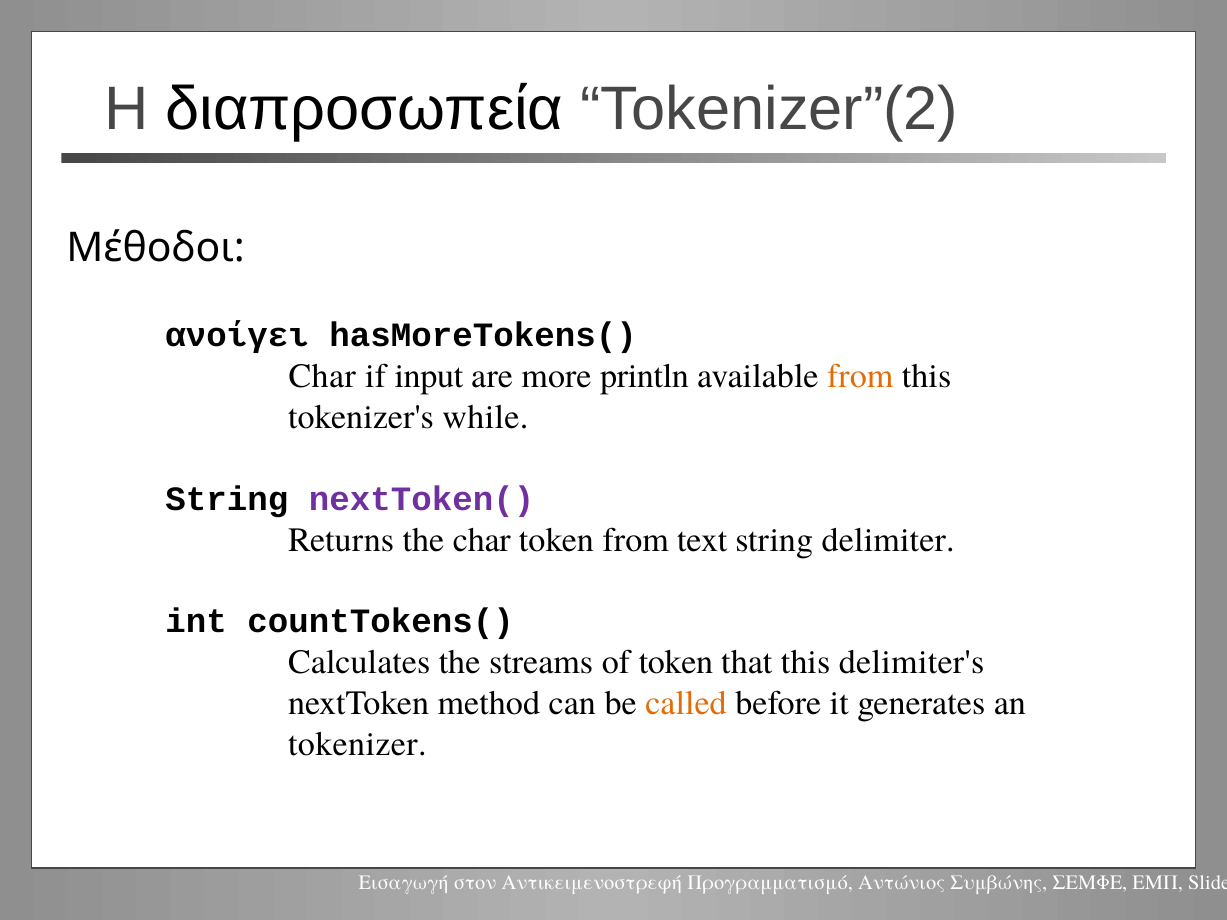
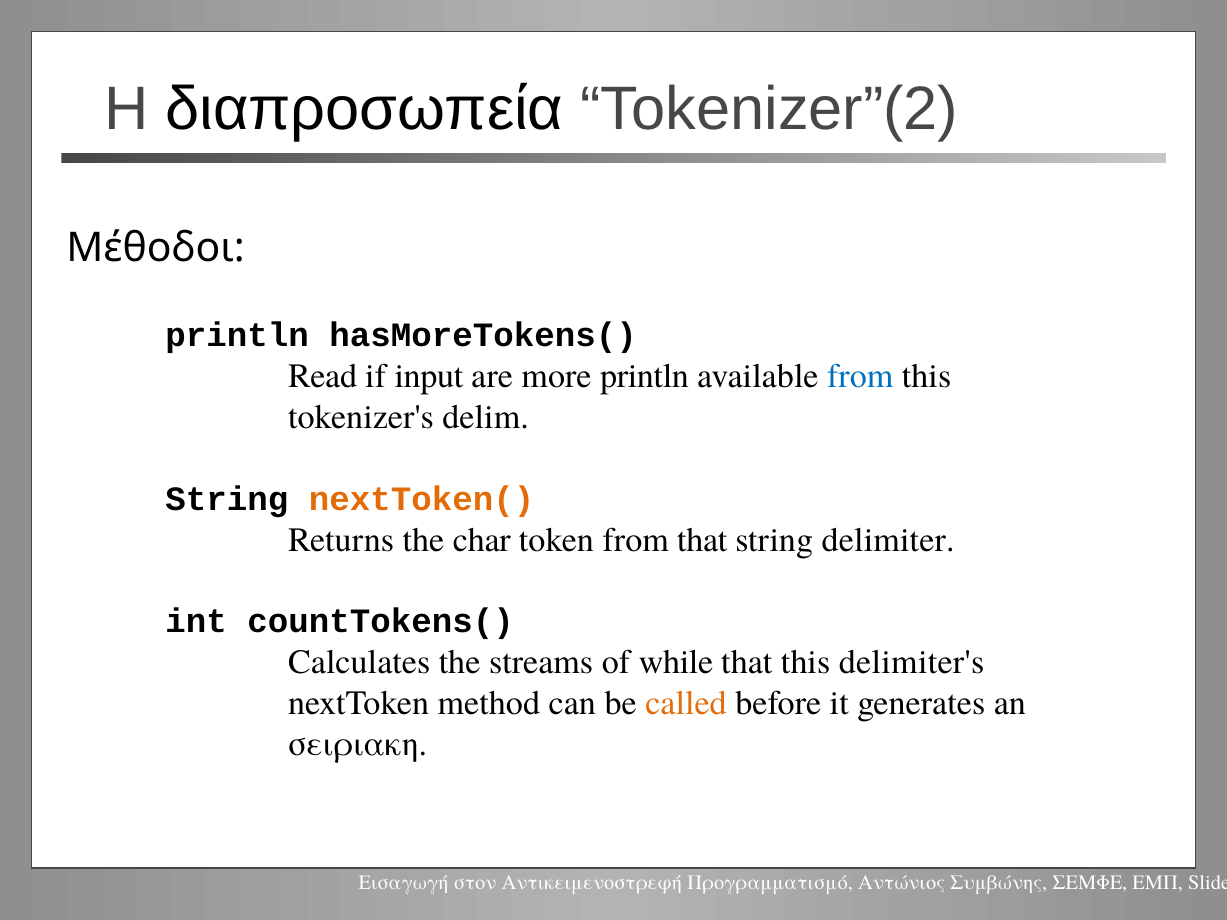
ανοίγει: ανοίγει -> println (237, 335)
Char: Char -> Read (323, 376)
from colour: orange -> blue (860, 376)
while: while -> delim (486, 417)
nextToken( colour: purple -> orange (422, 499)
from text: text -> that (702, 540)
of token: token -> while (676, 663)
tokenizer: tokenizer -> σειριακή (358, 745)
